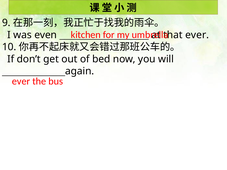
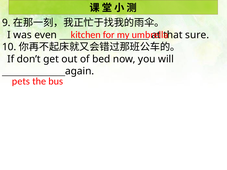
that ever: ever -> sure (197, 35)
ever: ever -> pets (21, 81)
